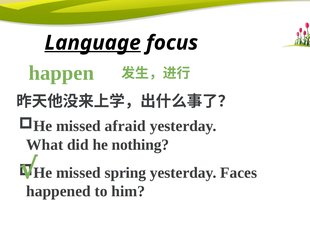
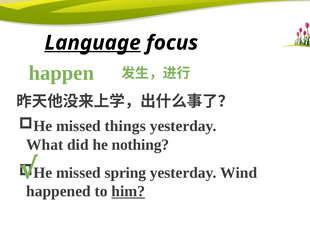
afraid: afraid -> things (125, 126)
Faces: Faces -> Wind (239, 172)
him underline: none -> present (128, 191)
